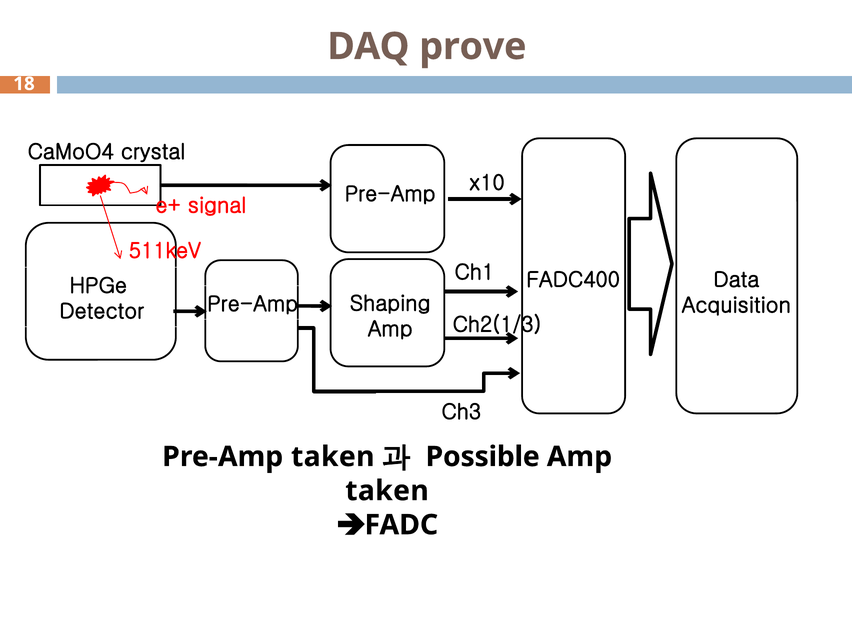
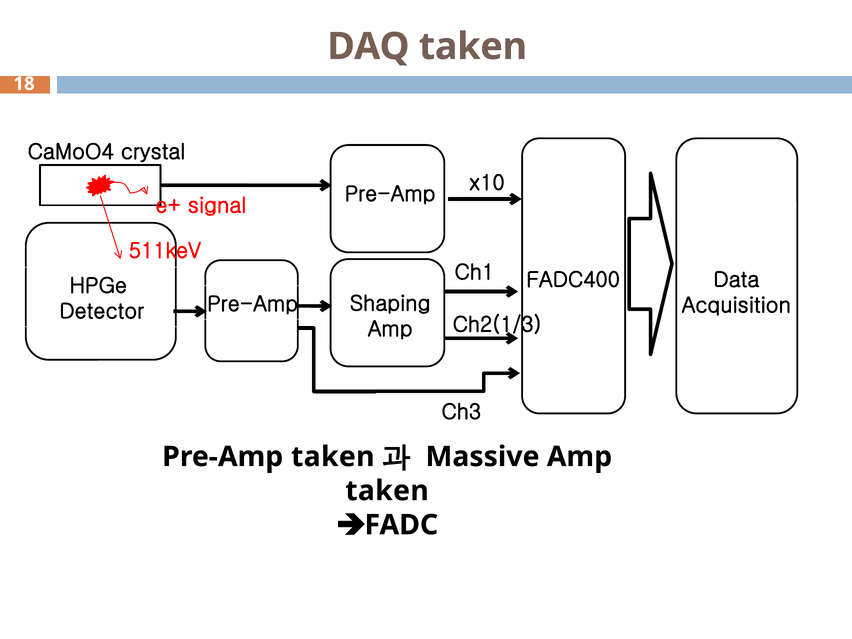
DAQ prove: prove -> taken (473, 47)
Possible: Possible -> Massive (483, 457)
